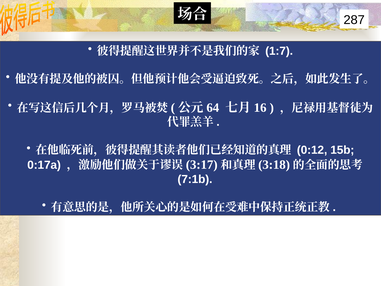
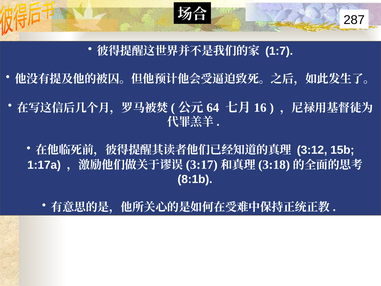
0:12: 0:12 -> 3:12 (312, 150)
0:17a: 0:17a -> 1:17a (44, 165)
7:1b: 7:1b -> 8:1b (195, 179)
